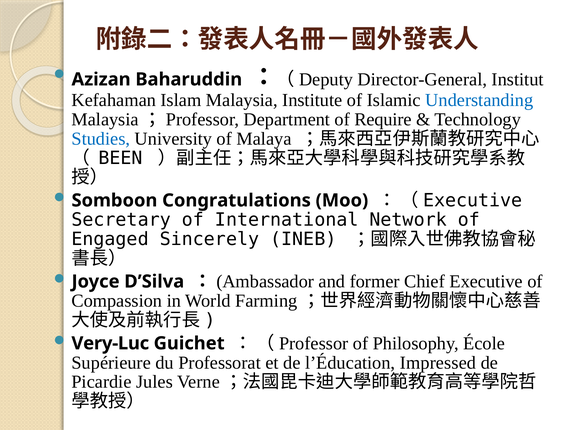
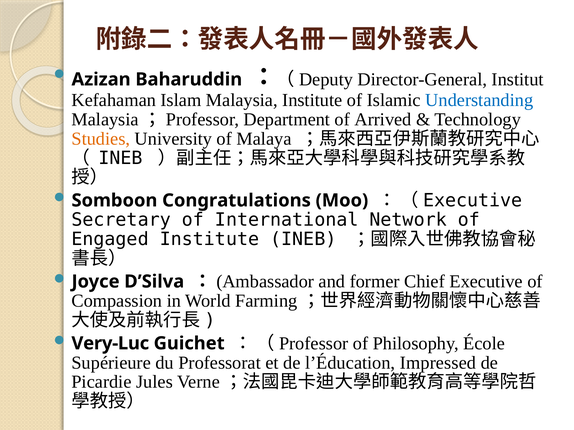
Require: Require -> Arrived (383, 119)
Studies colour: blue -> orange (101, 139)
BEEN: BEEN -> INEB (120, 158)
Engaged Sincerely: Sincerely -> Institute (209, 239)
